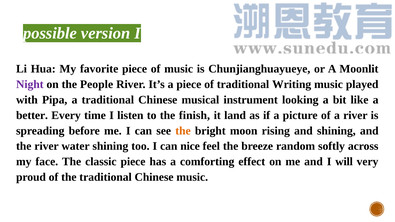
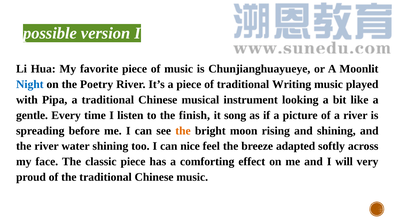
Night colour: purple -> blue (30, 84)
People: People -> Poetry (97, 84)
better: better -> gentle (32, 115)
land: land -> song (235, 115)
random: random -> adapted (296, 146)
